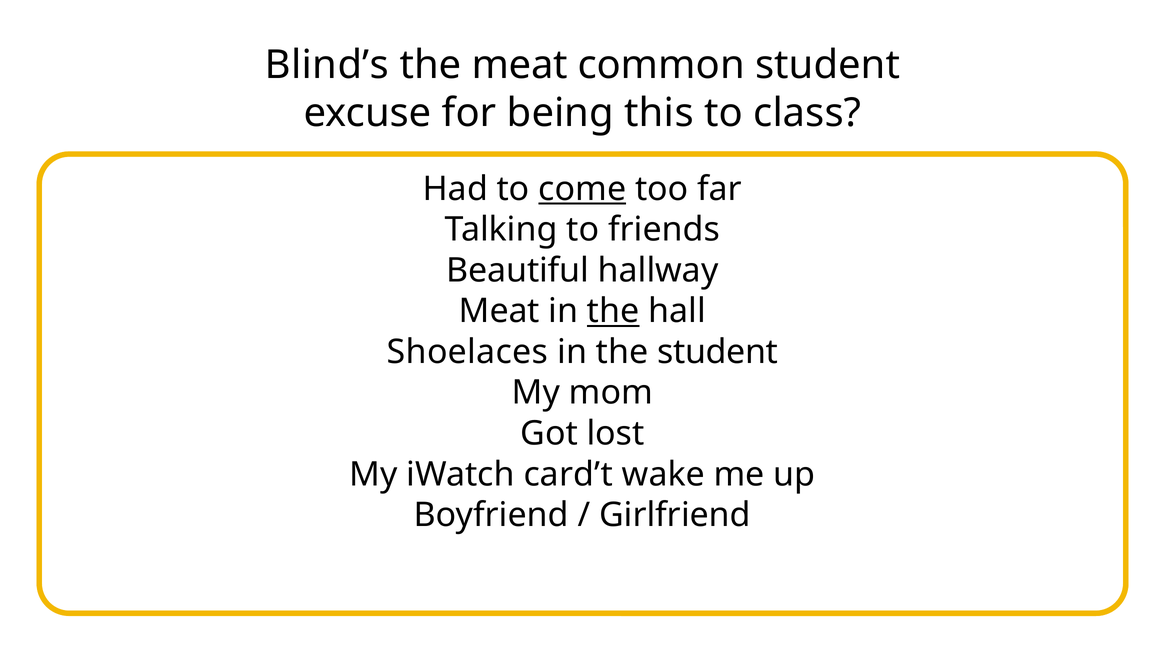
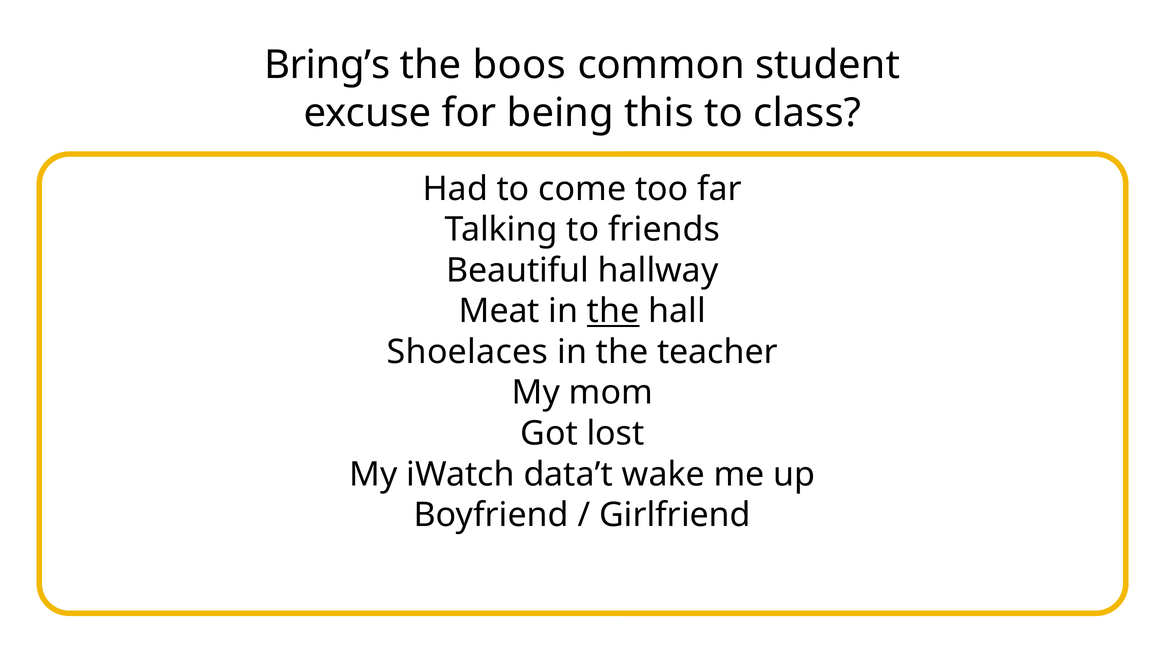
Blind’s: Blind’s -> Bring’s (327, 65)
the meat: meat -> boos (519, 65)
come underline: present -> none (582, 189)
the student: student -> teacher (717, 352)
card’t: card’t -> data’t (568, 475)
